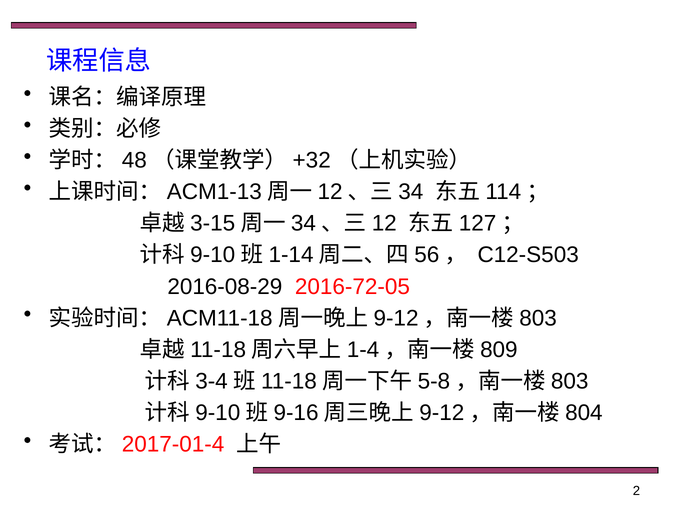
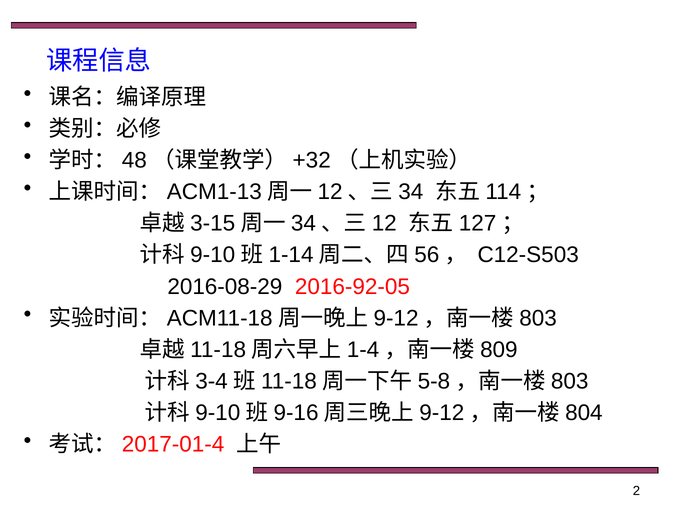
2016-72-05: 2016-72-05 -> 2016-92-05 (352, 286)
